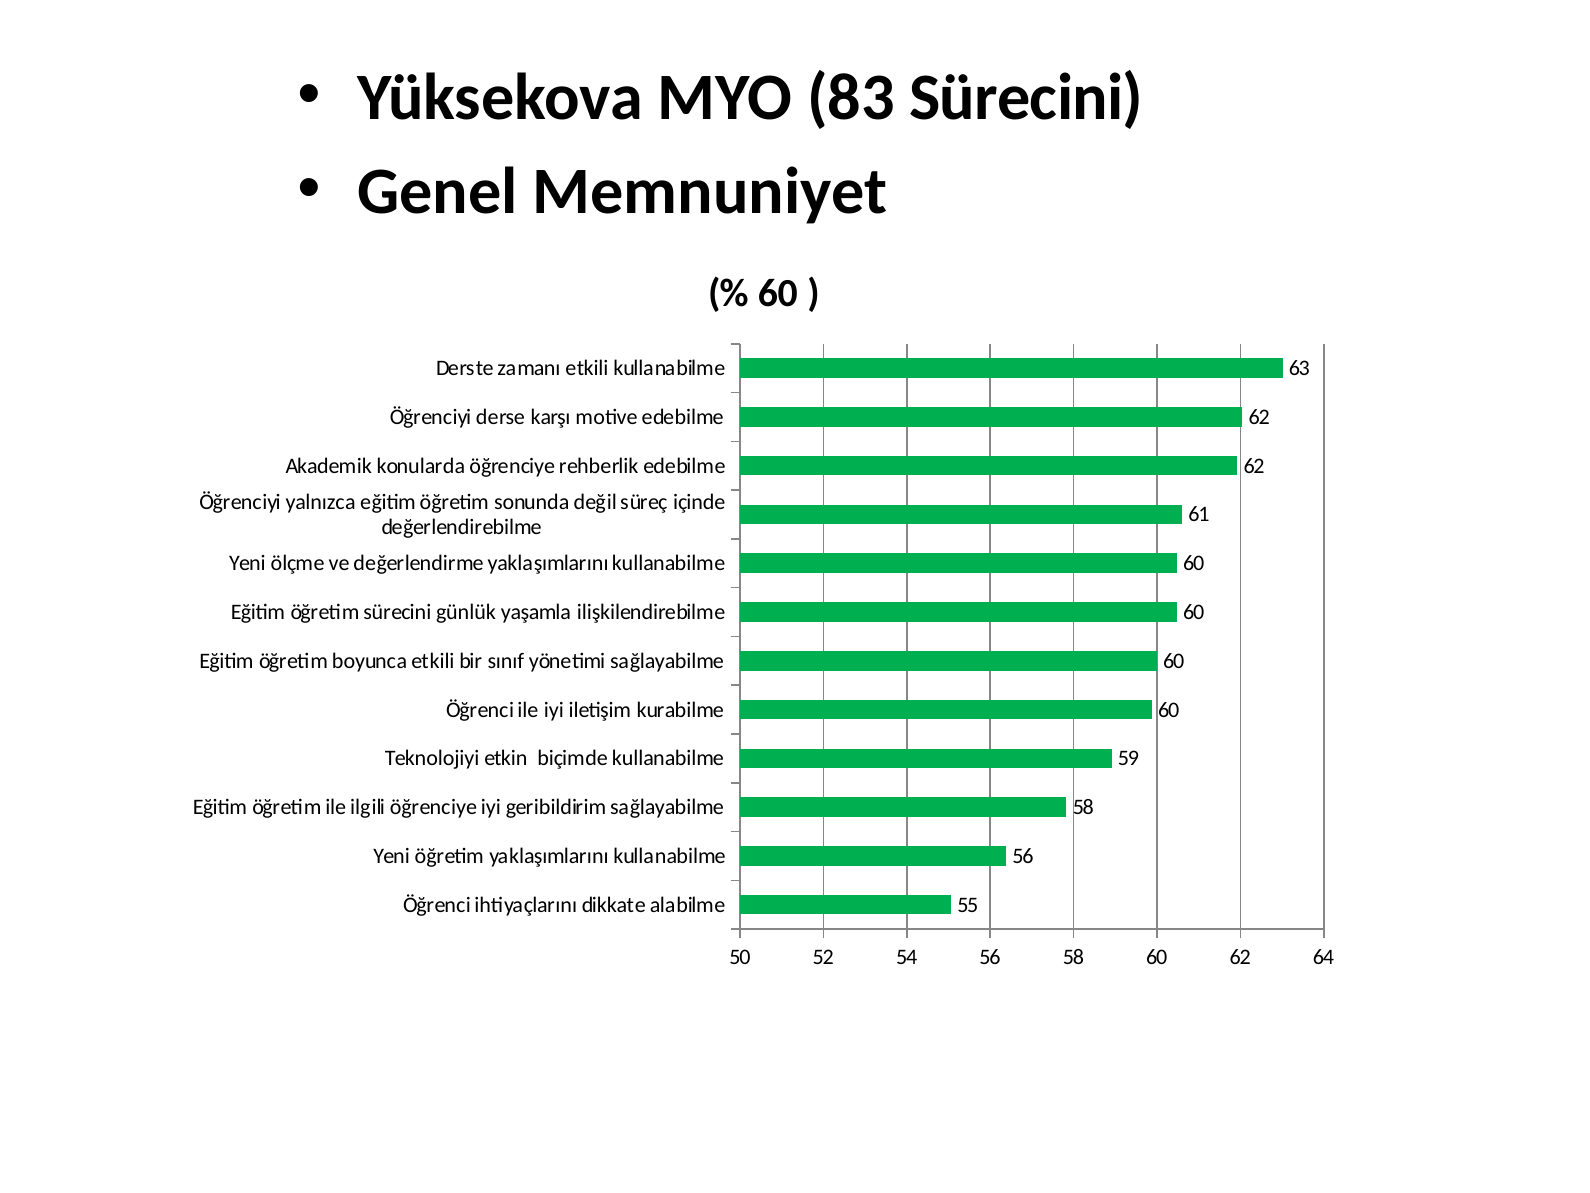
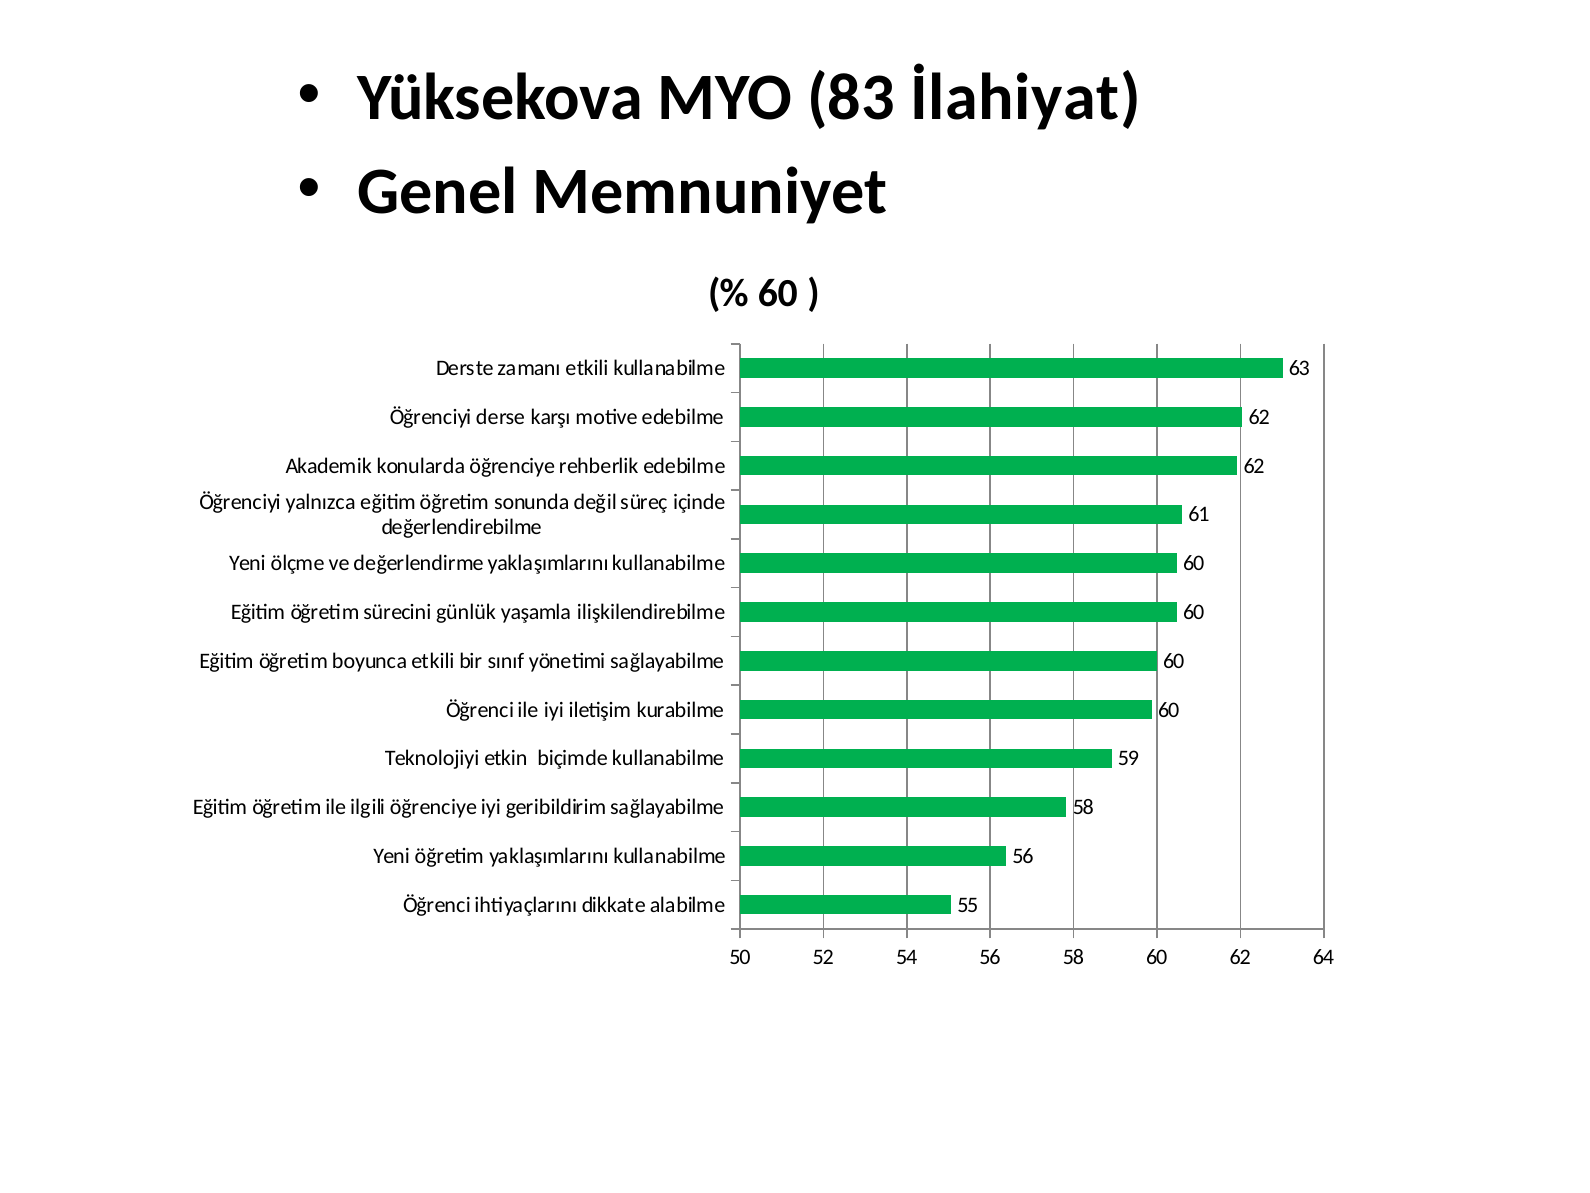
83 Sürecini: Sürecini -> İlahiyat (1026, 98)
